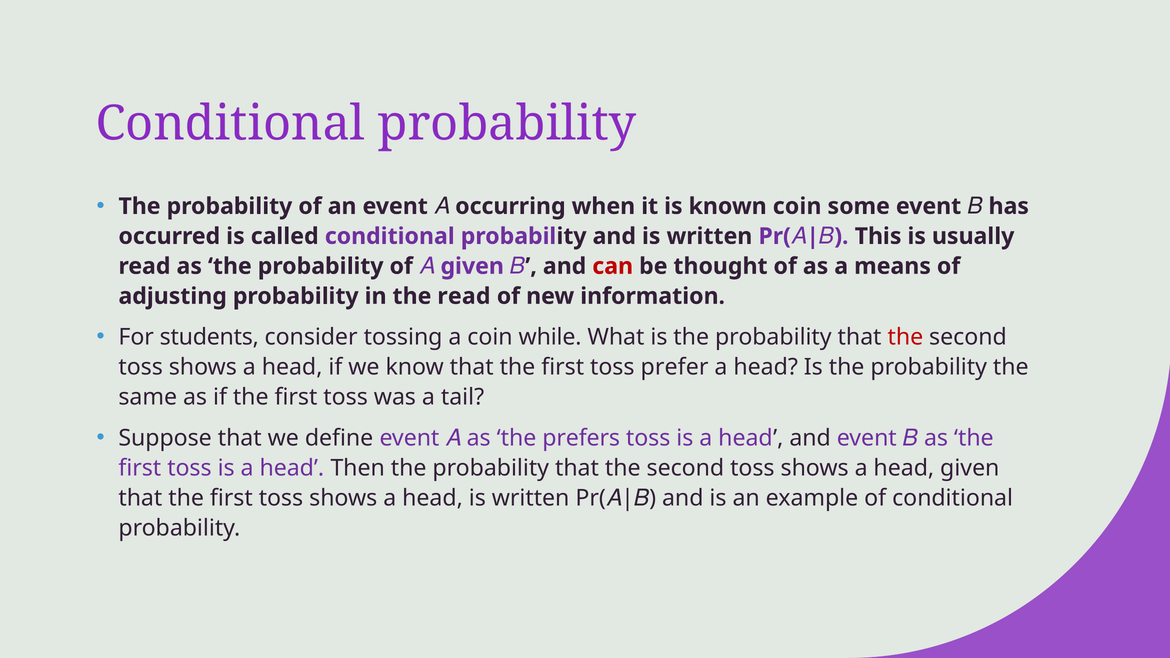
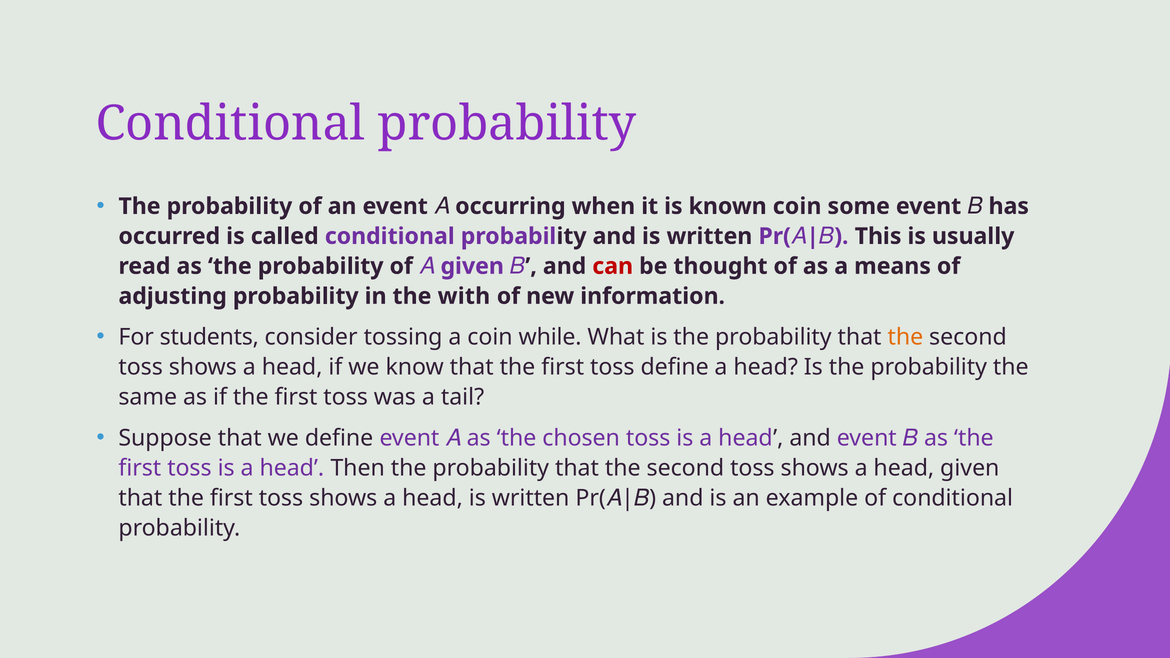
the read: read -> with (464, 296)
the colour: red -> orange (905, 337)
toss prefer: prefer -> define (675, 367)
prefers: prefers -> chosen (581, 438)
